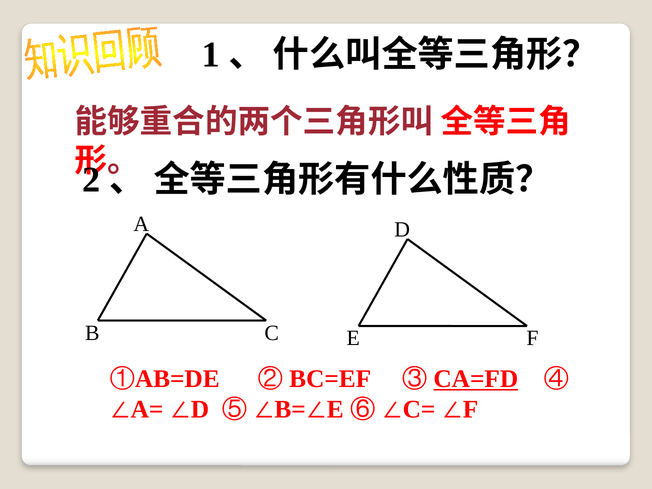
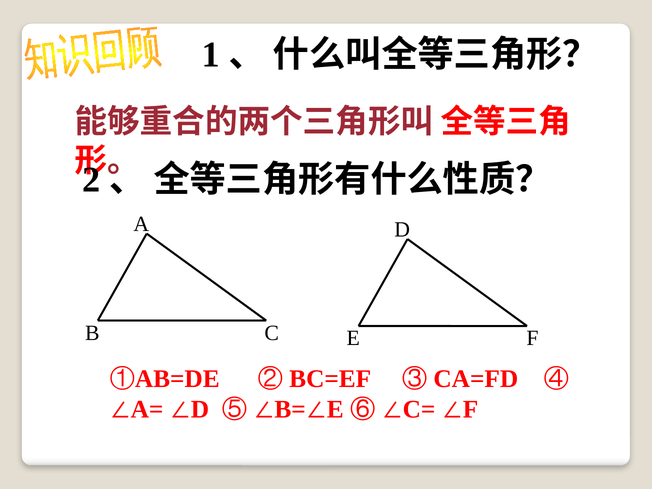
CA=FD underline: present -> none (476, 379)
